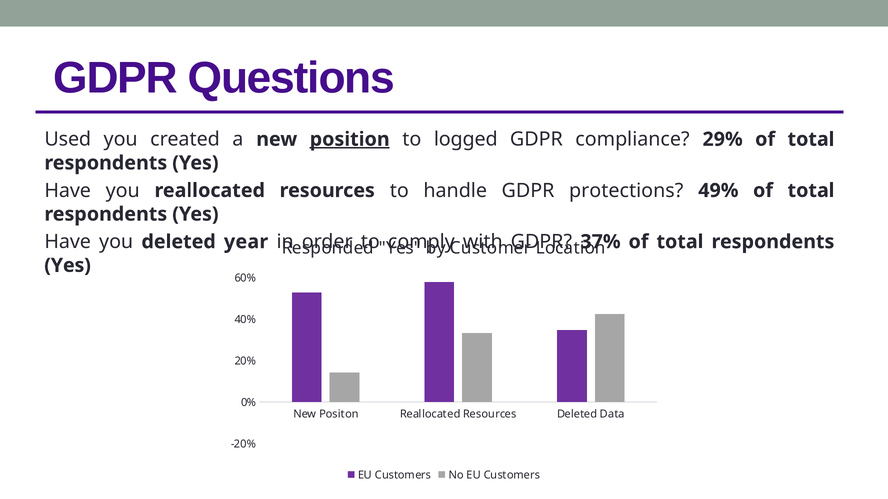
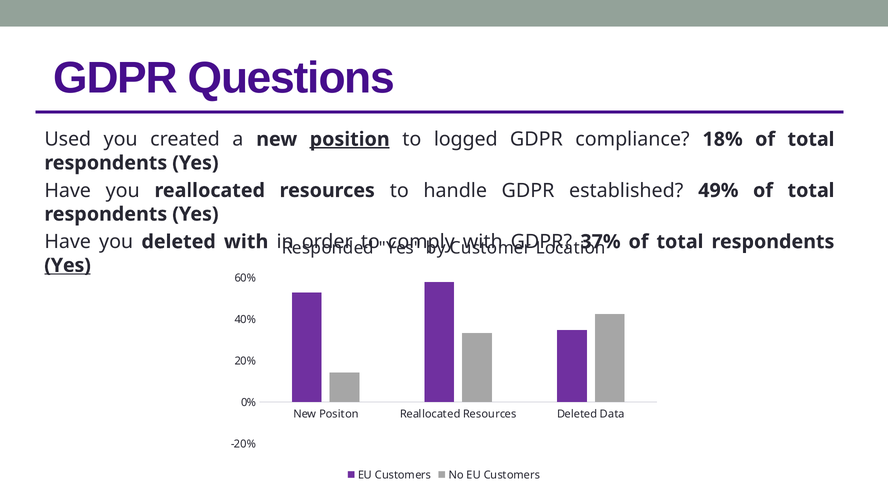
29%: 29% -> 18% (723, 139)
protections: protections -> established (626, 191)
deleted year: year -> with (246, 242)
Yes underline: none -> present (68, 266)
